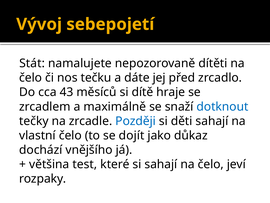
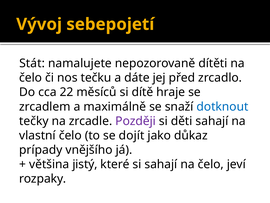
43: 43 -> 22 (67, 92)
Později colour: blue -> purple (136, 121)
dochází: dochází -> prípady (41, 150)
test: test -> jistý (85, 164)
